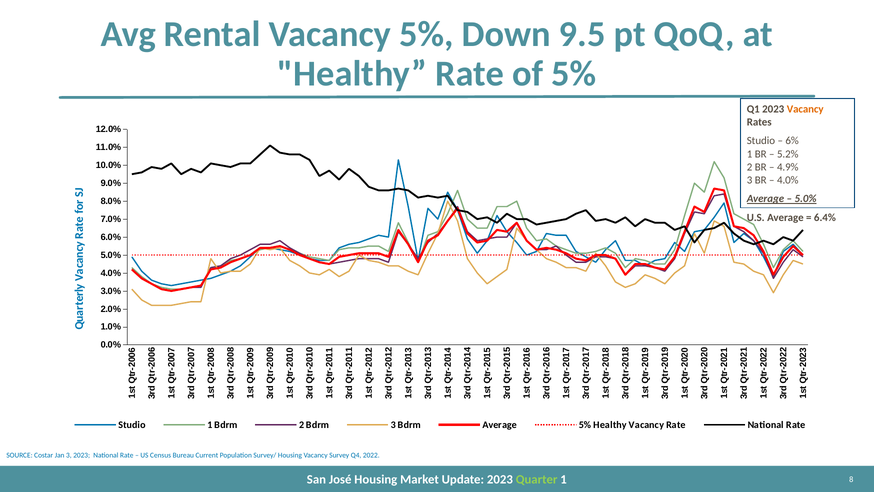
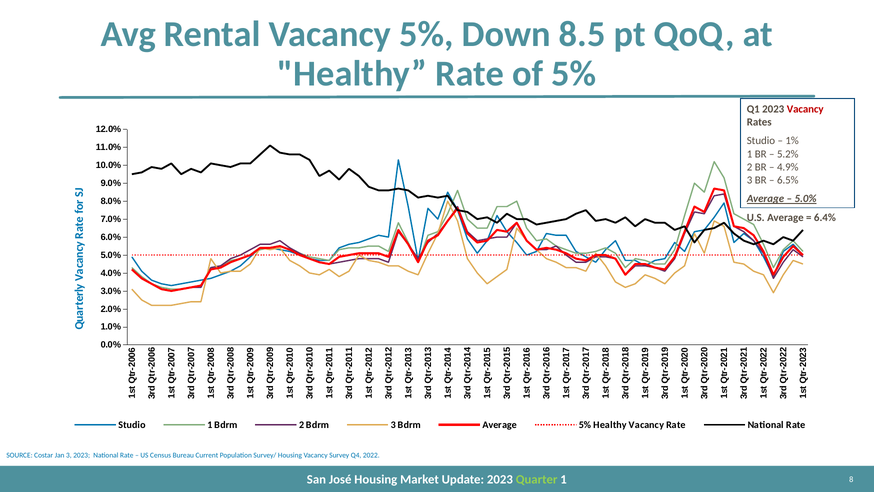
9.5: 9.5 -> 8.5 (582, 34)
Vacancy colour: orange -> red (805, 109)
6%: 6% -> 1% (792, 141)
4.0%: 4.0% -> 6.5% (788, 180)
